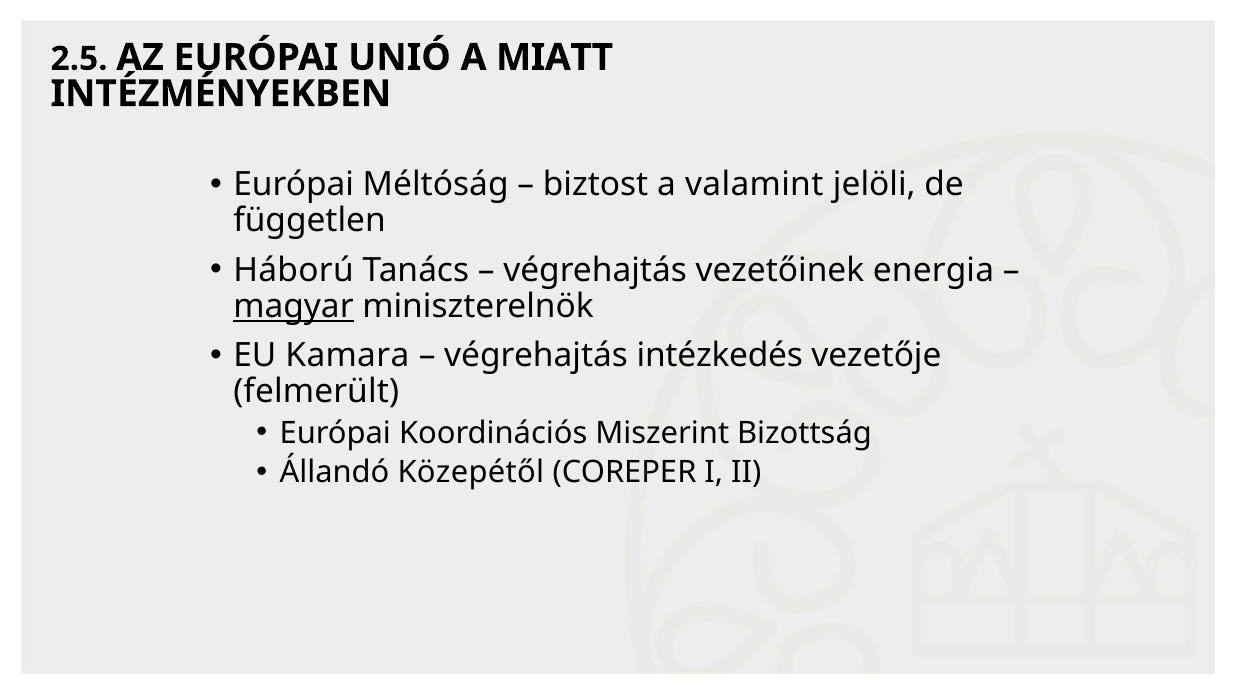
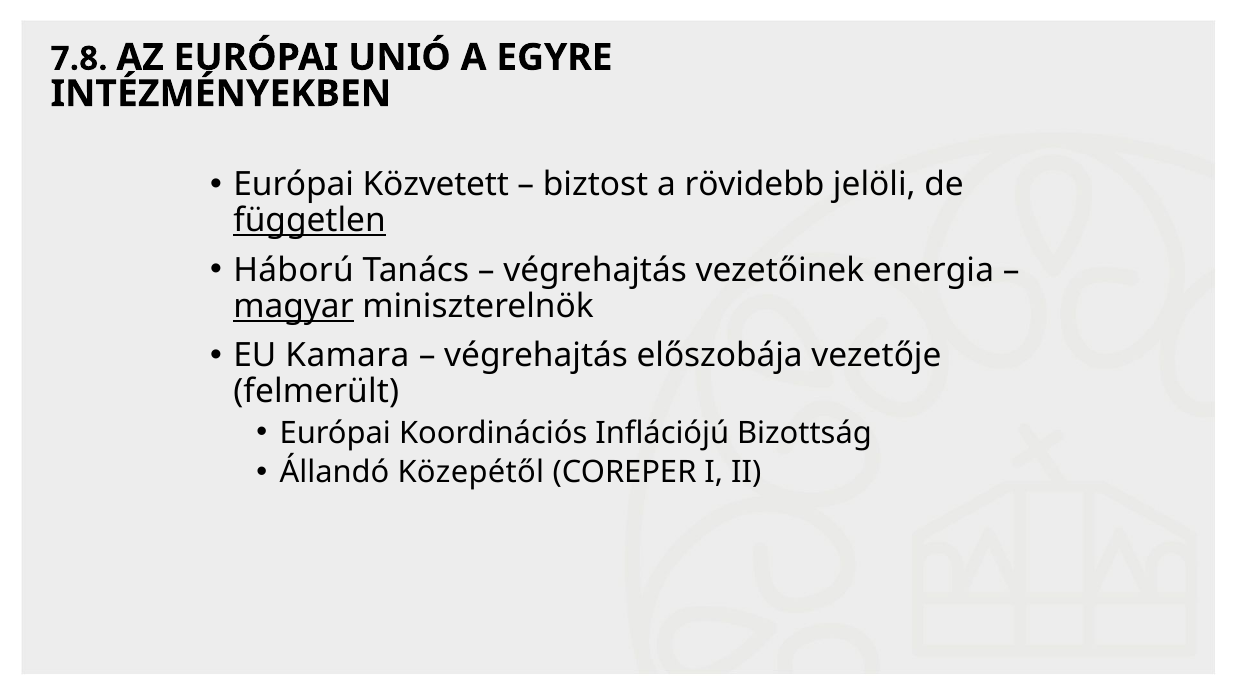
2.5: 2.5 -> 7.8 (79, 59)
MIATT: MIATT -> EGYRE (554, 57)
Méltóság: Méltóság -> Közvetett (436, 185)
valamint: valamint -> rövidebb (754, 185)
független underline: none -> present (310, 221)
intézkedés: intézkedés -> előszobája (720, 356)
Miszerint: Miszerint -> Inflációjú (662, 433)
